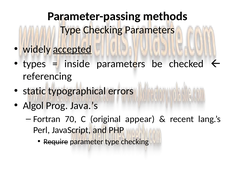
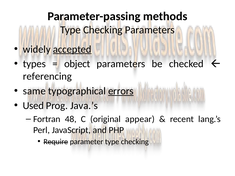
inside: inside -> object (77, 64)
static: static -> same (34, 91)
errors underline: none -> present (121, 91)
Algol: Algol -> Used (33, 106)
70: 70 -> 48 (71, 119)
